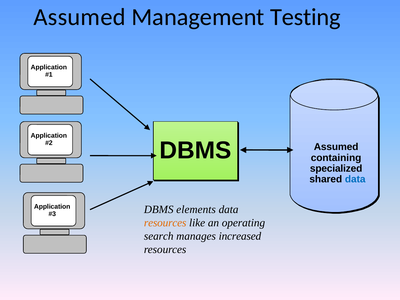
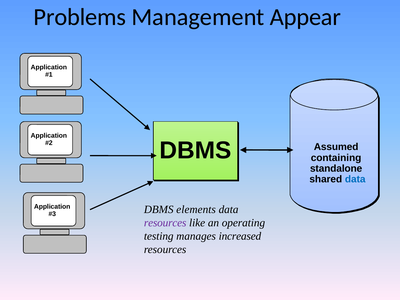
Assumed: Assumed -> Problems (80, 17)
Testing: Testing -> Appear (305, 17)
specialized: specialized -> standalone (336, 169)
resources colour: orange -> purple (165, 223)
search: search -> testing (159, 236)
